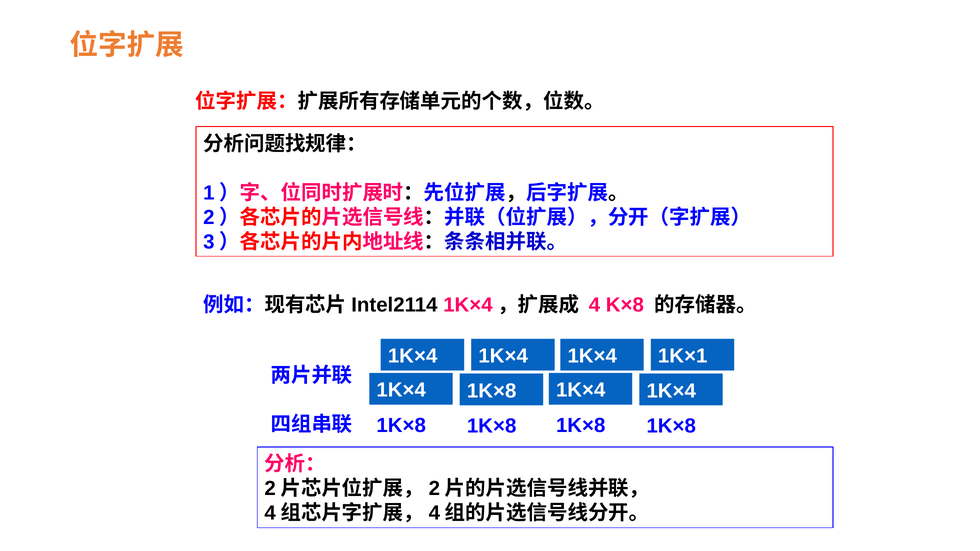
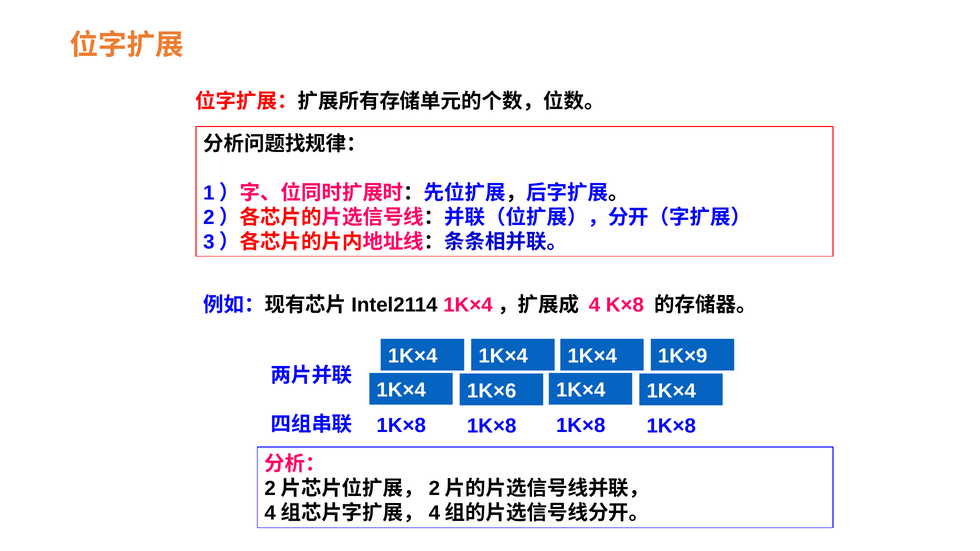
1K×1: 1K×1 -> 1K×9 (683, 356)
1K×8: 1K×8 -> 1K×6 (492, 391)
